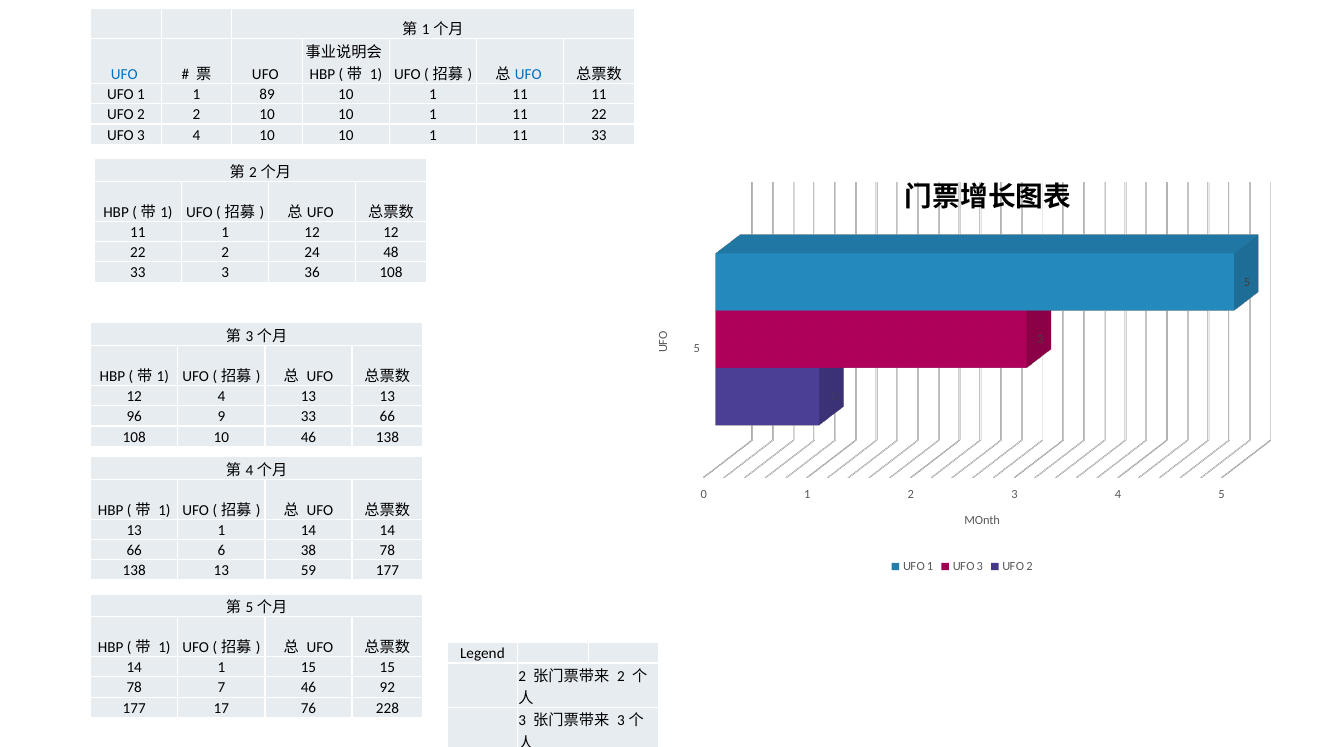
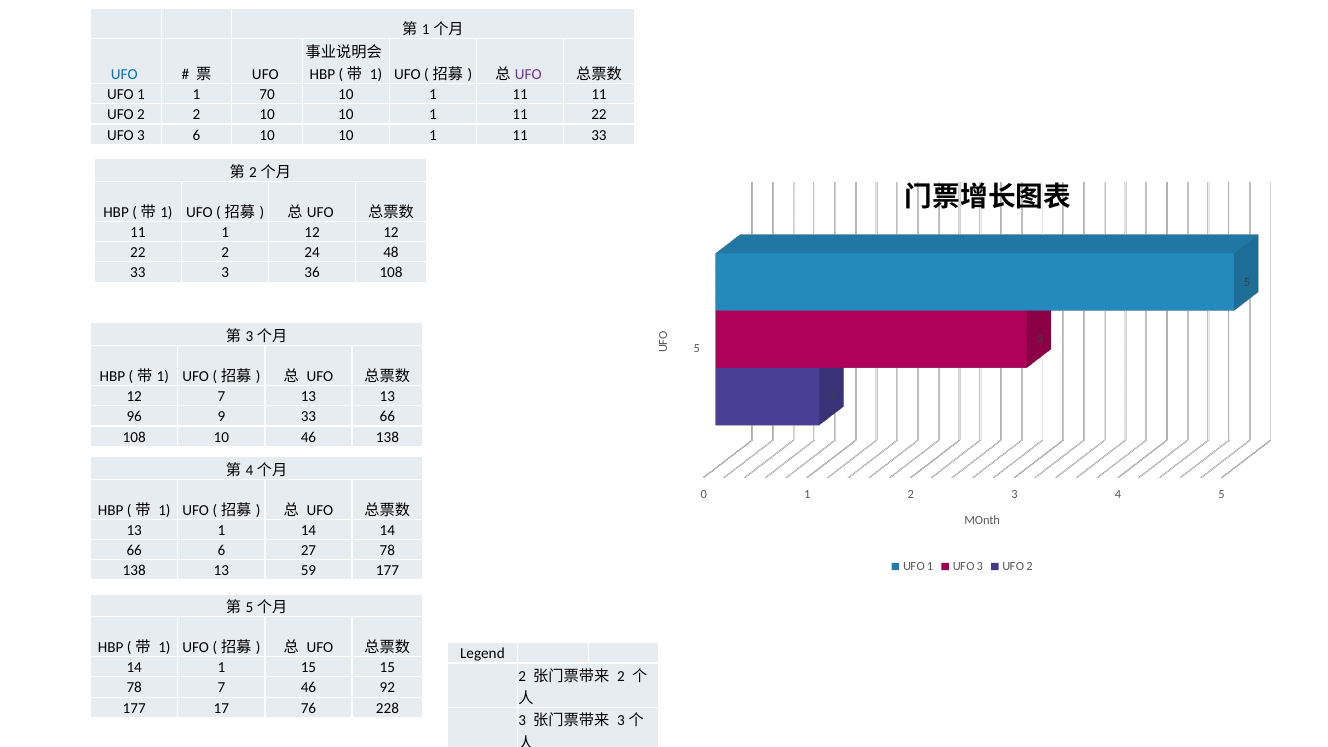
UFO colour: blue -> purple (528, 74)
89: 89 -> 70 (267, 95)
UFO 3 4: 4 -> 6 (197, 135)
12 4: 4 -> 7 (221, 397)
38: 38 -> 27 (308, 551)
